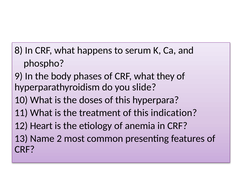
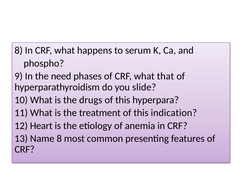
body: body -> need (61, 76)
they: they -> that (165, 76)
doses: doses -> drugs (91, 100)
Name 2: 2 -> 8 (59, 138)
